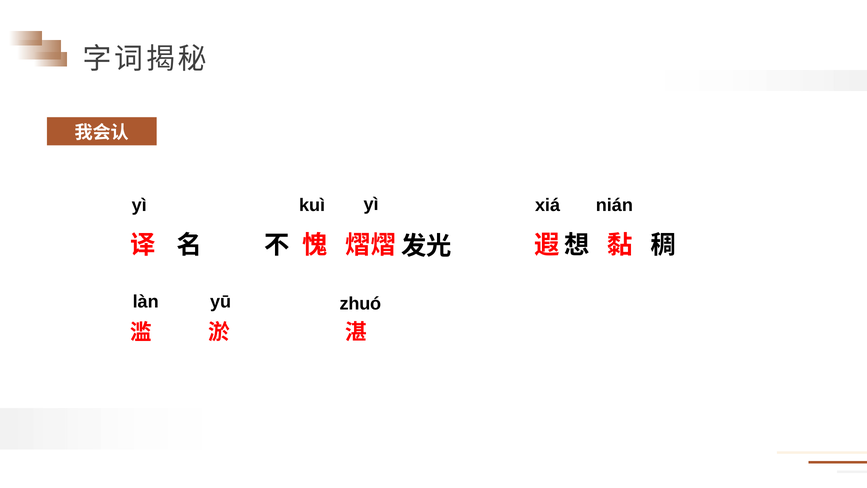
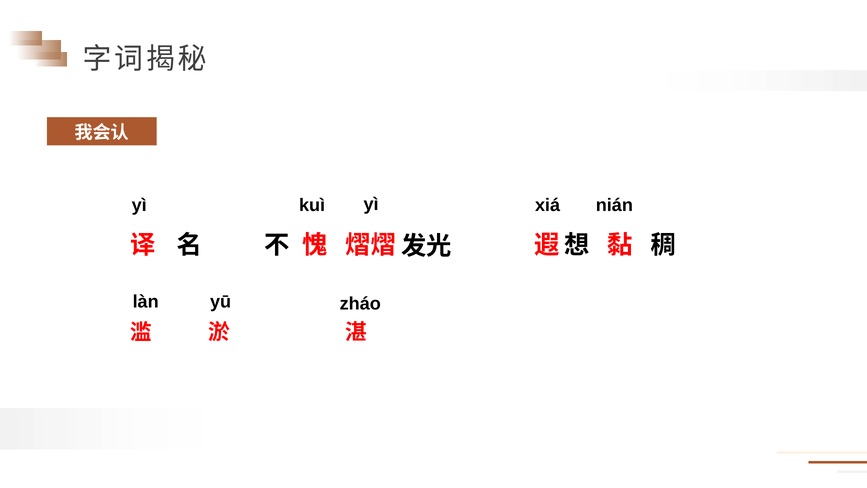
zhuó: zhuó -> zháo (360, 303)
